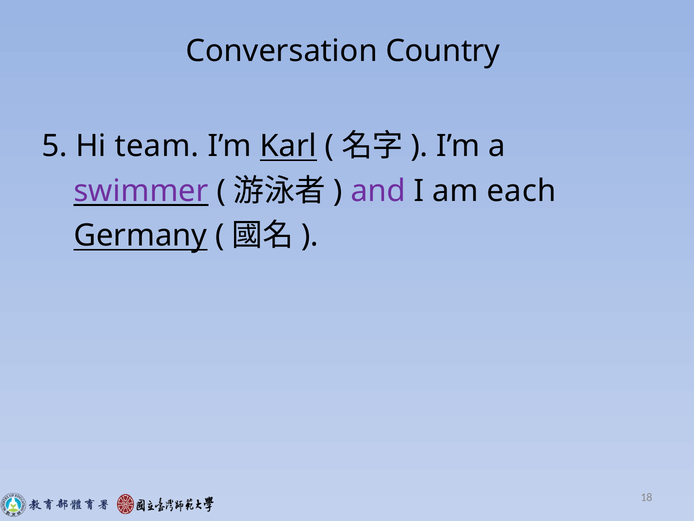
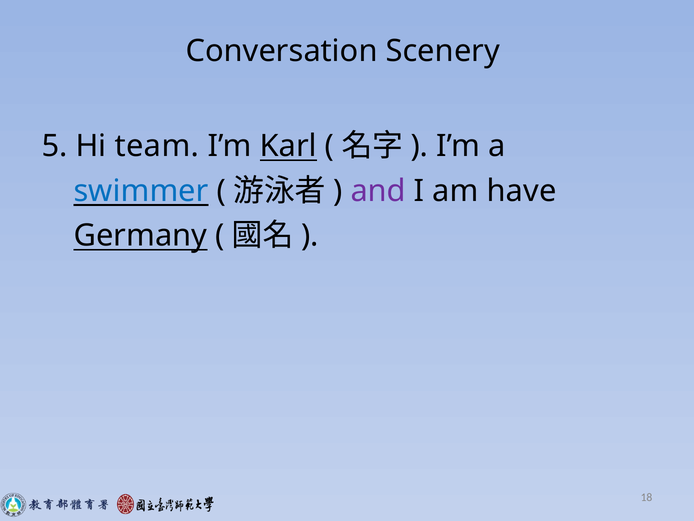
Country: Country -> Scenery (443, 51)
swimmer colour: purple -> blue (141, 191)
each: each -> have (522, 191)
